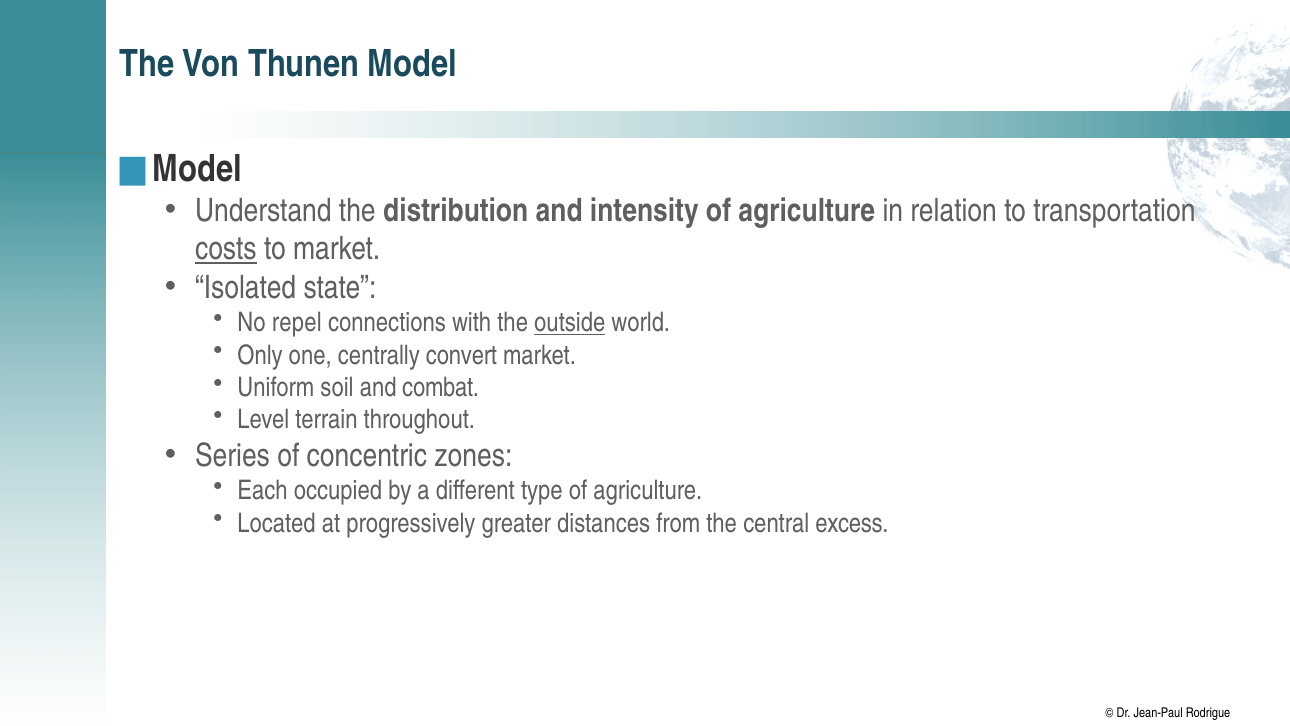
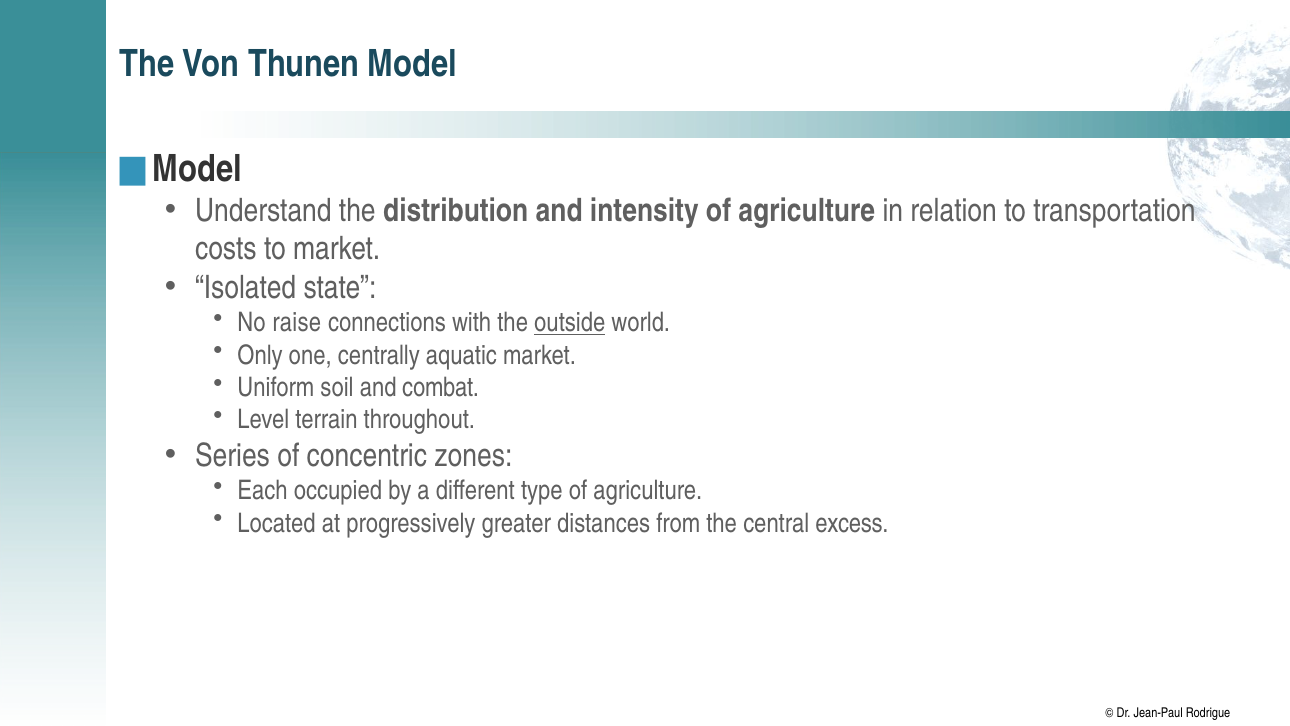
costs underline: present -> none (226, 249)
repel: repel -> raise (297, 323)
convert: convert -> aquatic (461, 355)
